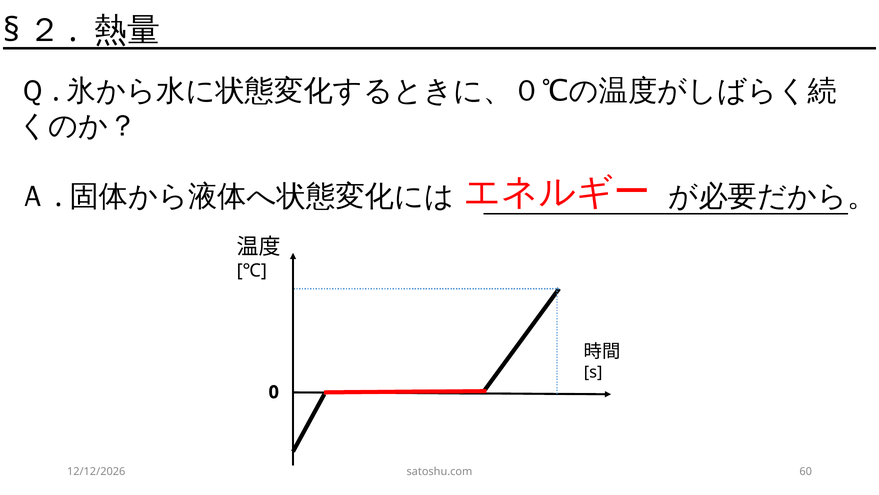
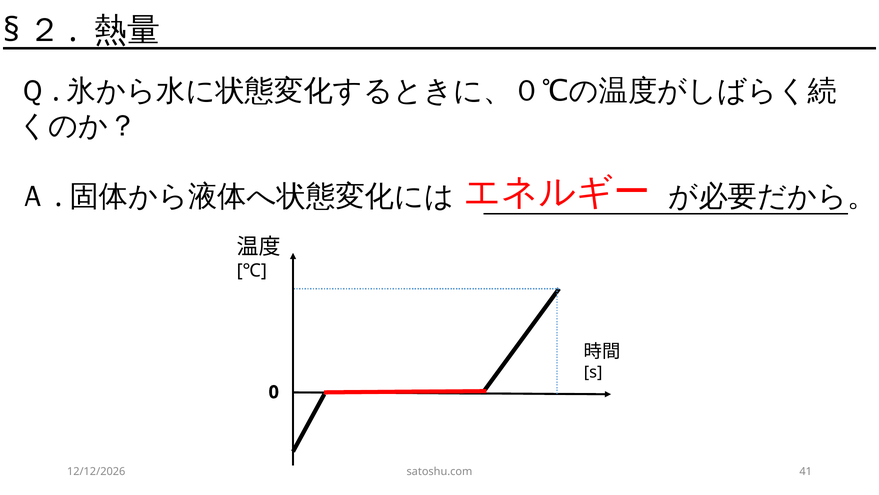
60: 60 -> 41 (806, 471)
